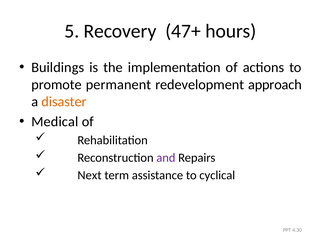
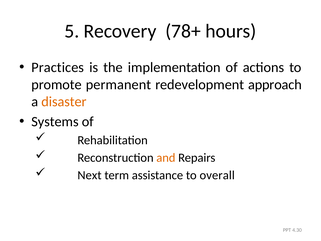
47+: 47+ -> 78+ (183, 31)
Buildings: Buildings -> Practices (58, 67)
Medical: Medical -> Systems (55, 122)
and colour: purple -> orange (166, 157)
cyclical: cyclical -> overall (217, 175)
